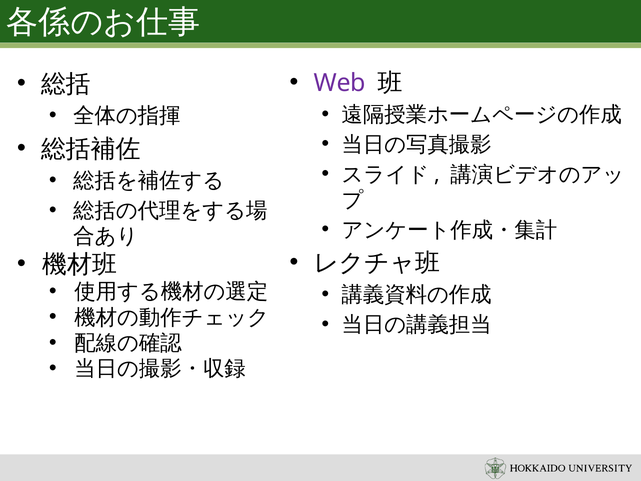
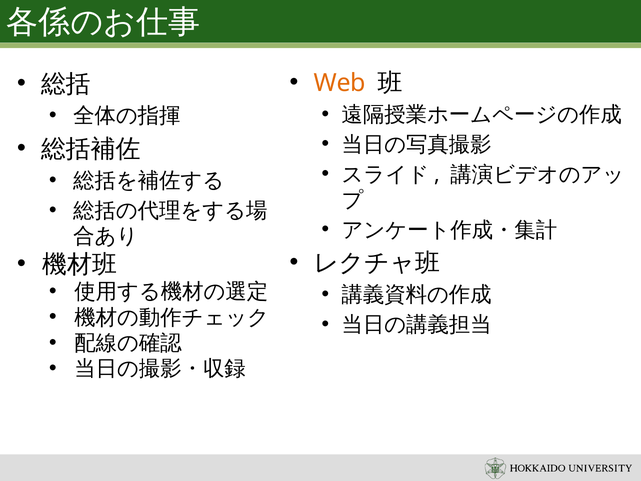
Web colour: purple -> orange (340, 83)
